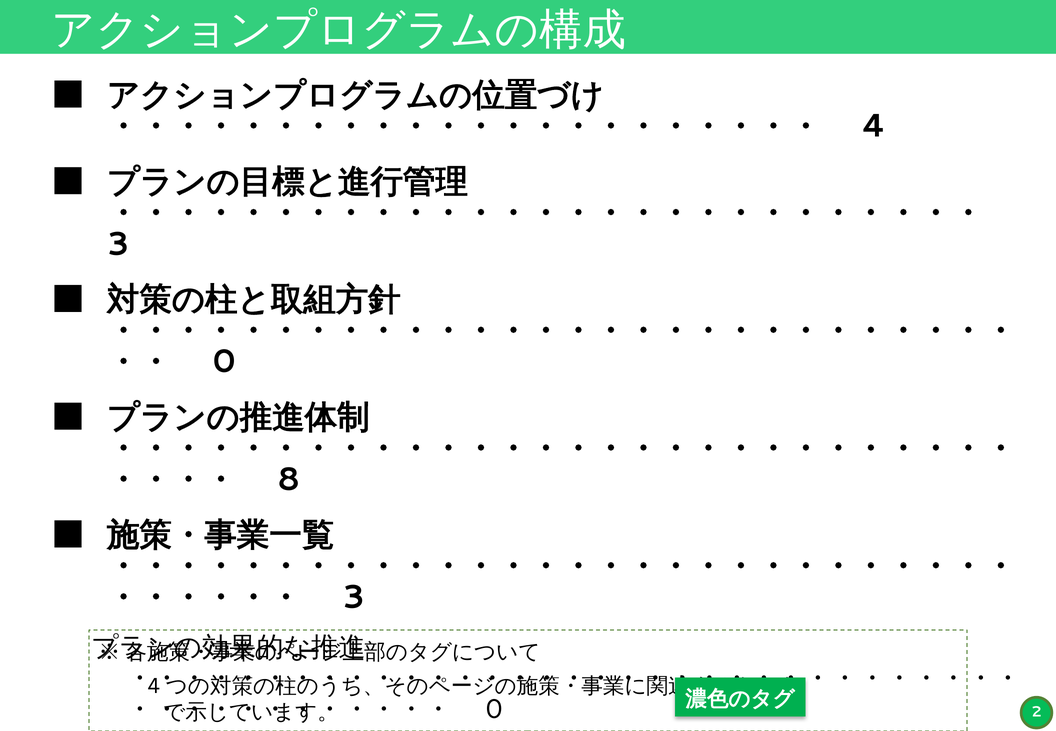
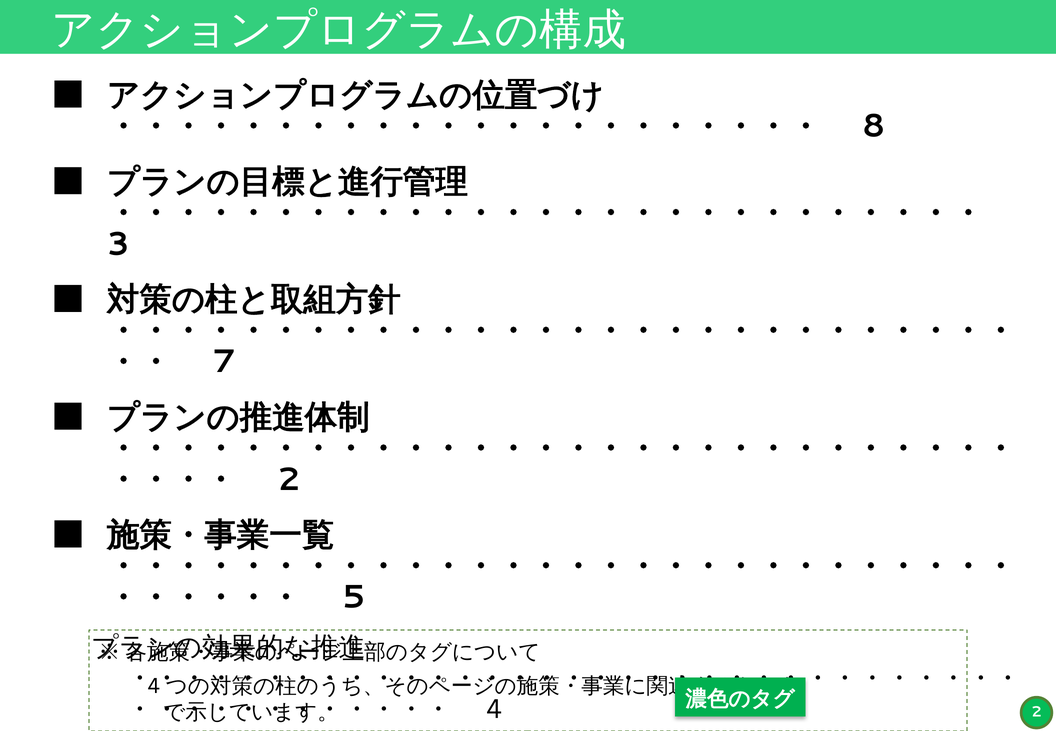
4: 4 -> 8 (874, 126)
0: 0 -> 7 (224, 362)
8: 8 -> 2 (289, 479)
3: 3 -> 5 (354, 597)
0: 0 -> 4 (494, 710)
